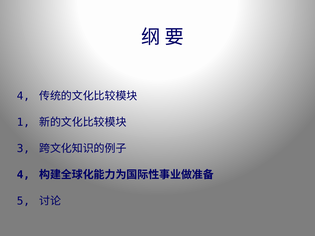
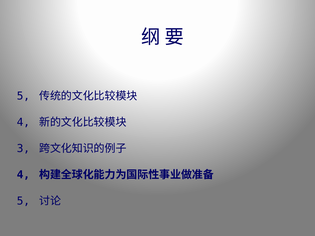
4: 4 -> 5 (23, 96)
1: 1 -> 4 (23, 122)
